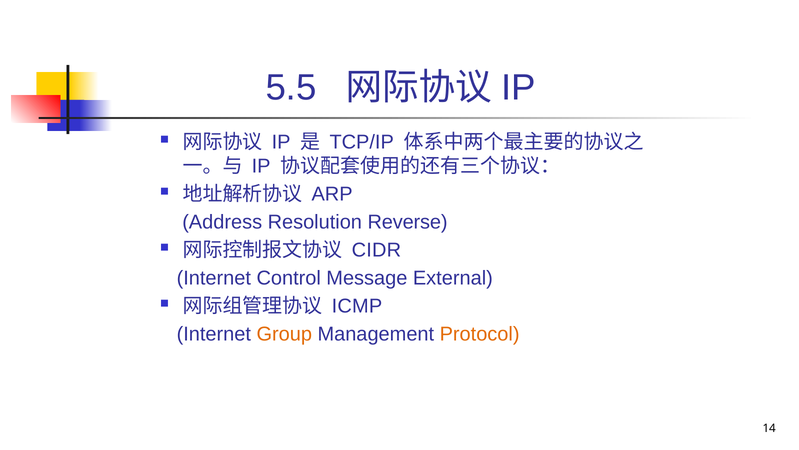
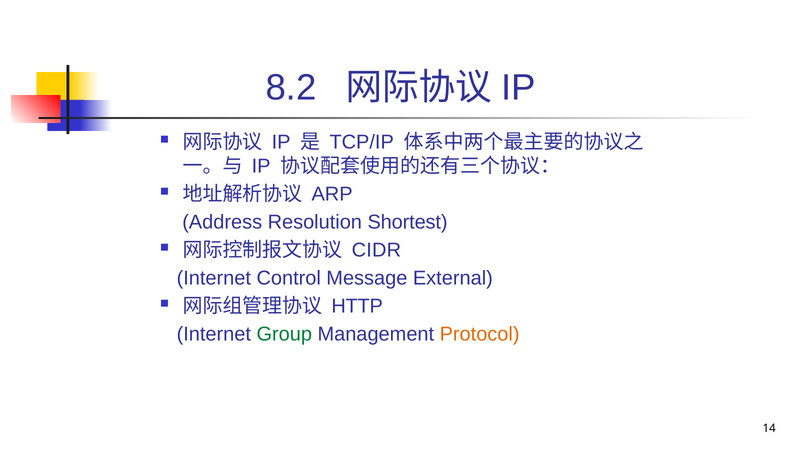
5.5: 5.5 -> 8.2 (291, 87)
Reverse: Reverse -> Shortest (408, 222)
ICMP: ICMP -> HTTP (357, 306)
Group colour: orange -> green (284, 334)
